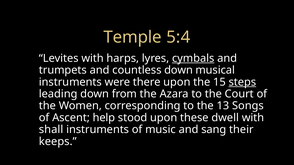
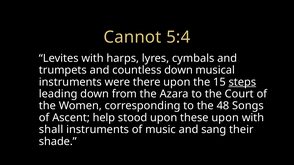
Temple: Temple -> Cannot (132, 37)
cymbals underline: present -> none (193, 58)
13: 13 -> 48 (223, 106)
these dwell: dwell -> upon (225, 118)
keeps: keeps -> shade (58, 142)
